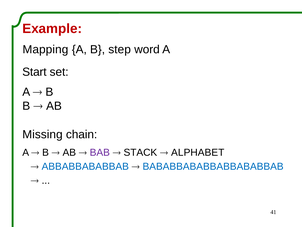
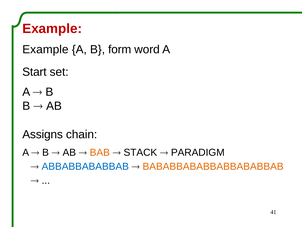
Mapping: Mapping -> Example (45, 49)
step: step -> form (120, 49)
Missing: Missing -> Assigns (43, 134)
BAB colour: purple -> orange (100, 152)
ALPHABET: ALPHABET -> PARADIGM (198, 152)
BABABBABABBABBABABBAB colour: blue -> orange (213, 166)
